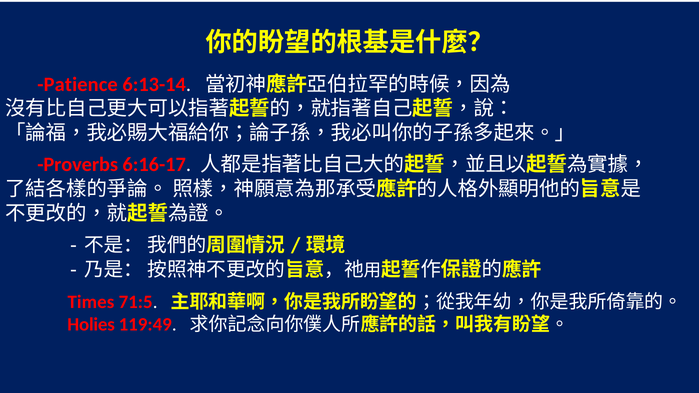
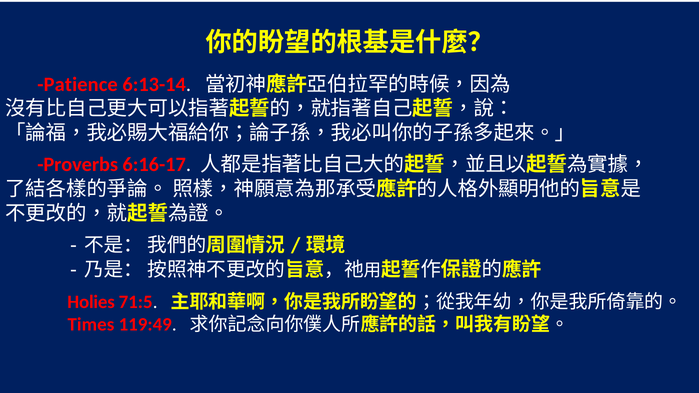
Times: Times -> Holies (91, 302)
Holies: Holies -> Times (91, 325)
